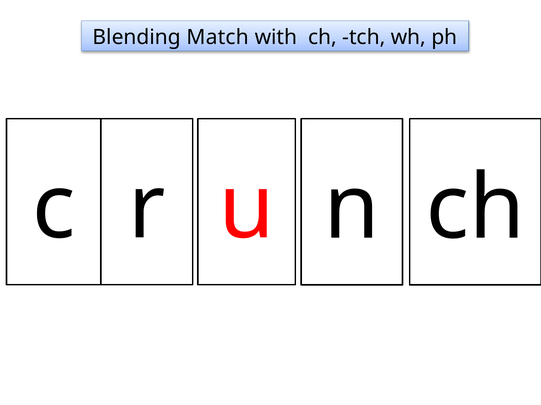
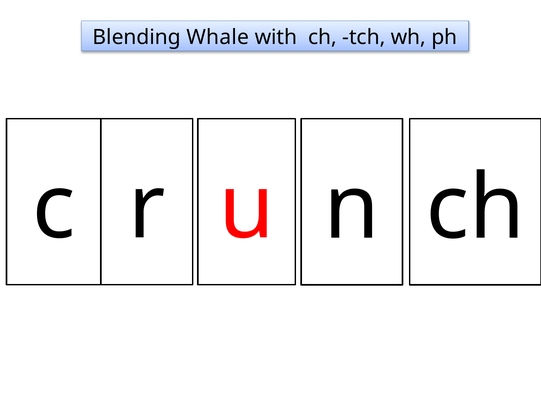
Match: Match -> Whale (218, 37)
